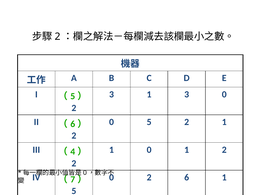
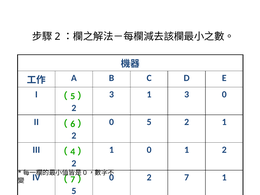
6: 6 -> 7 (187, 177)
